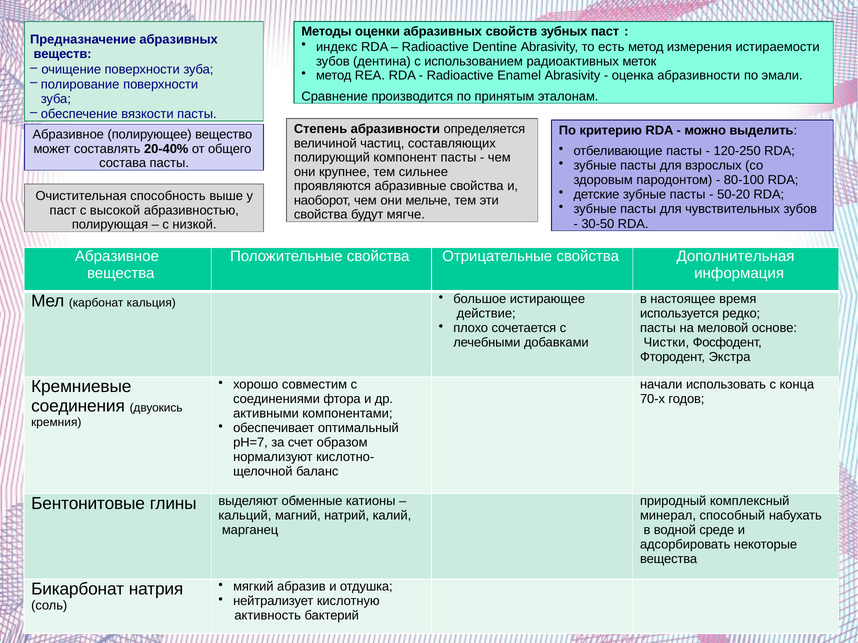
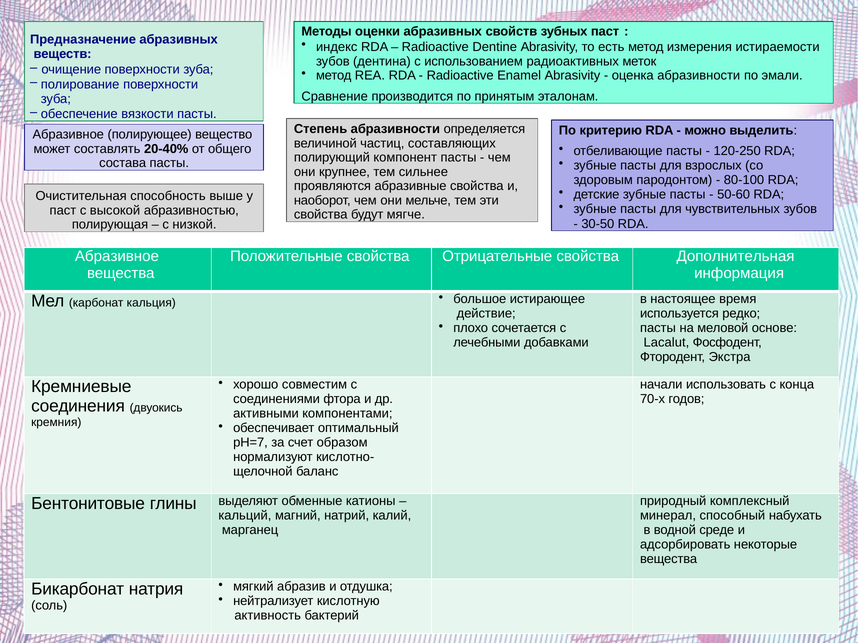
50-20: 50-20 -> 50-60 (734, 195)
Чистки: Чистки -> Lacalut (666, 343)
